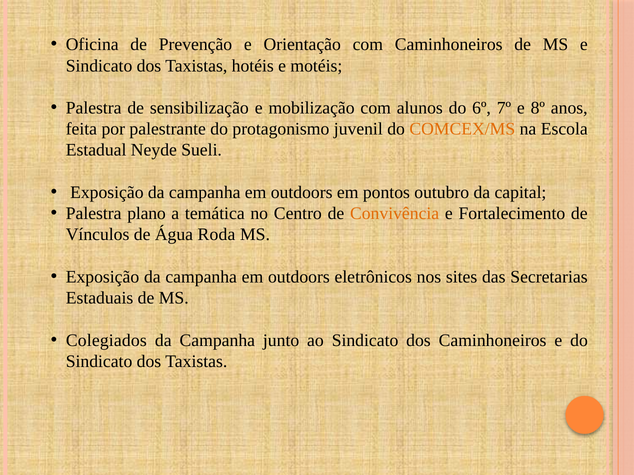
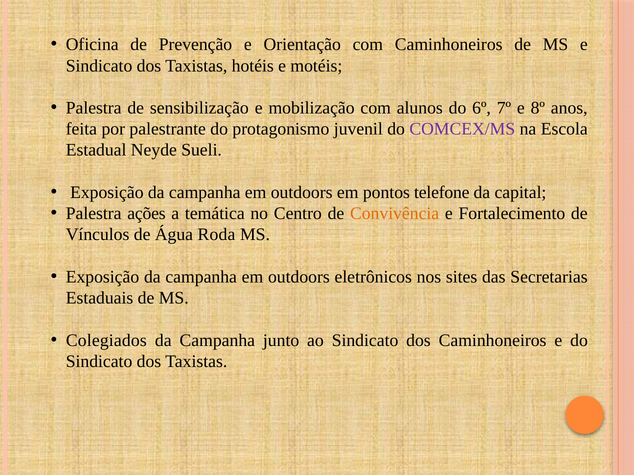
COMCEX/MS colour: orange -> purple (462, 129)
outubro: outubro -> telefone (442, 193)
plano: plano -> ações (147, 214)
